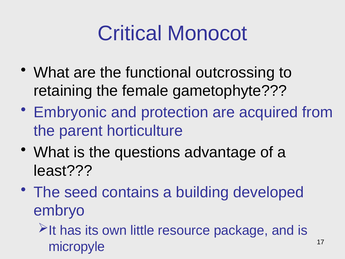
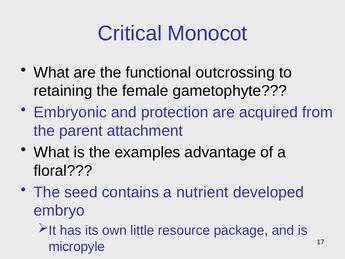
horticulture: horticulture -> attachment (145, 131)
questions: questions -> examples (147, 152)
least: least -> floral (63, 171)
building: building -> nutrient (202, 192)
